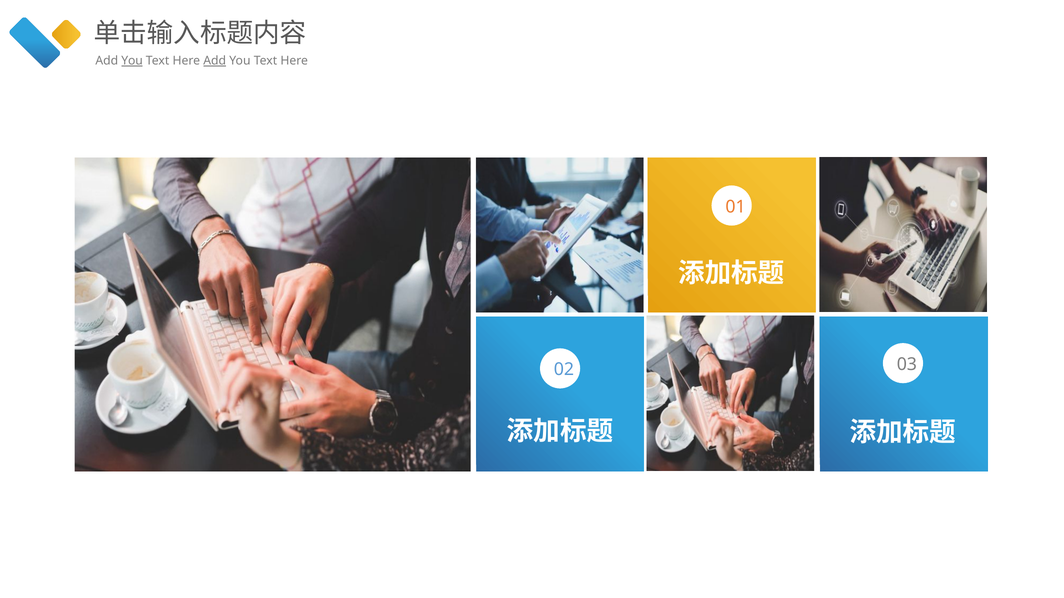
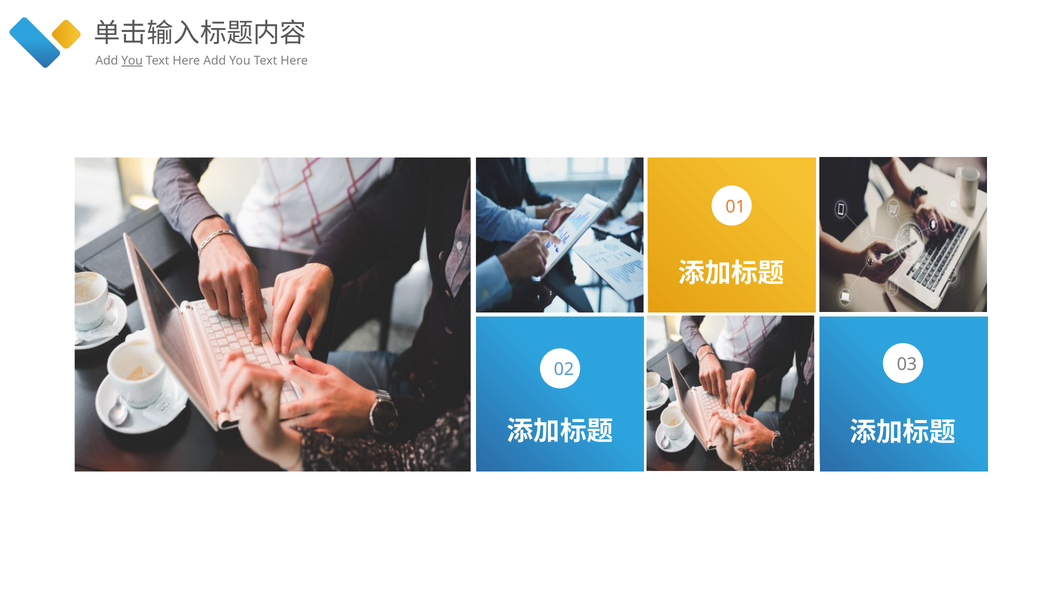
Add underline: present -> none (215, 61)
